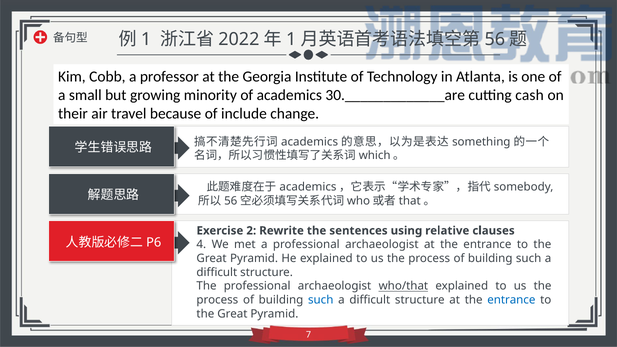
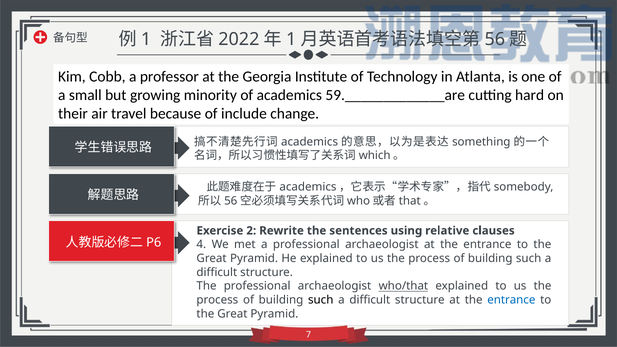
30._____________are: 30._____________are -> 59._____________are (395, 95)
cash: cash -> hard (530, 95)
such colour: blue -> black (321, 300)
